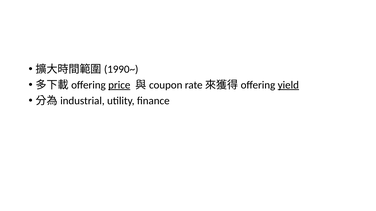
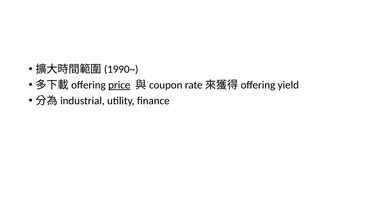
yield underline: present -> none (288, 85)
